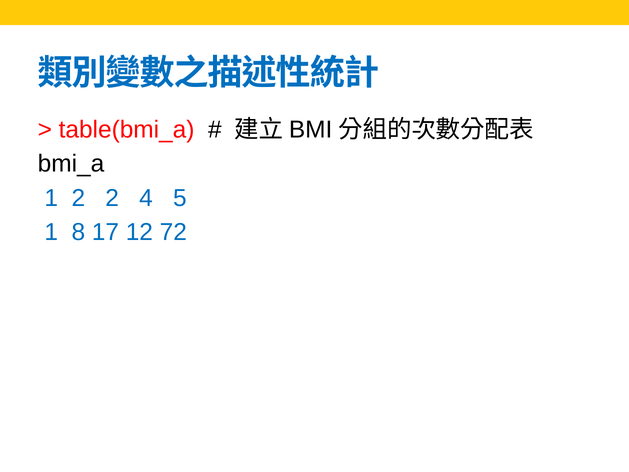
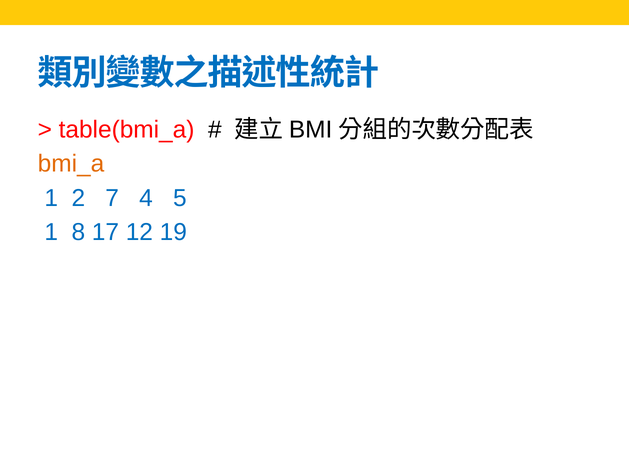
bmi_a colour: black -> orange (71, 164)
2 2: 2 -> 7 (112, 198)
72: 72 -> 19 (173, 232)
